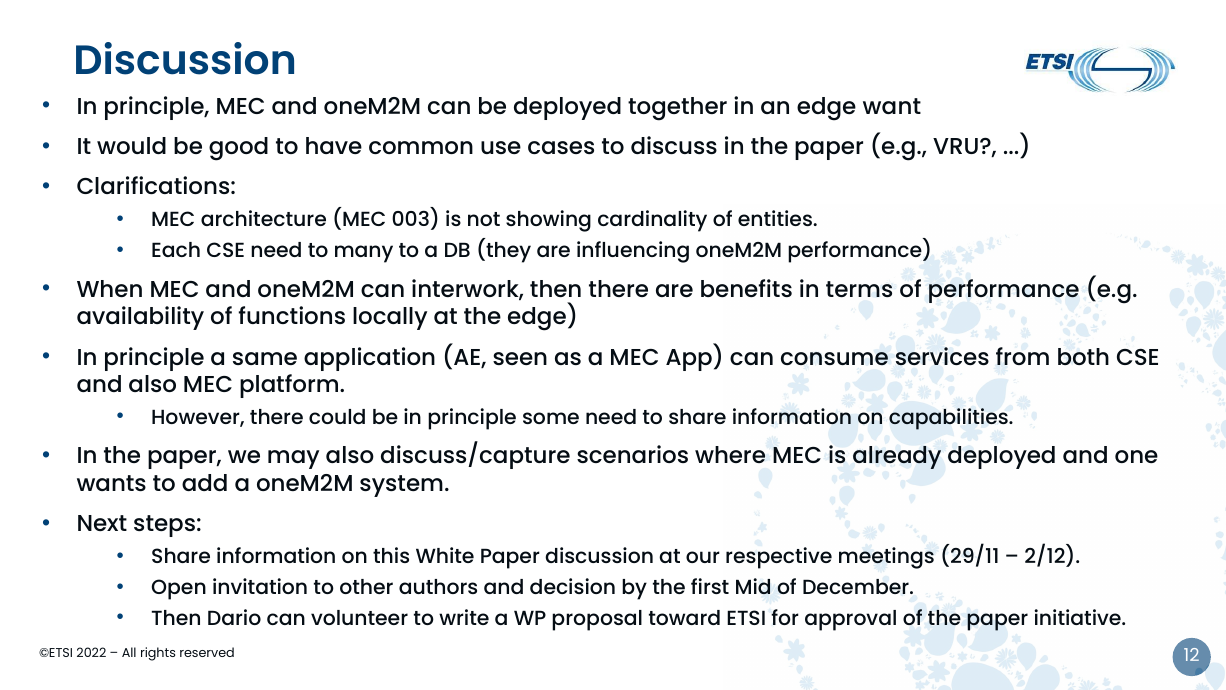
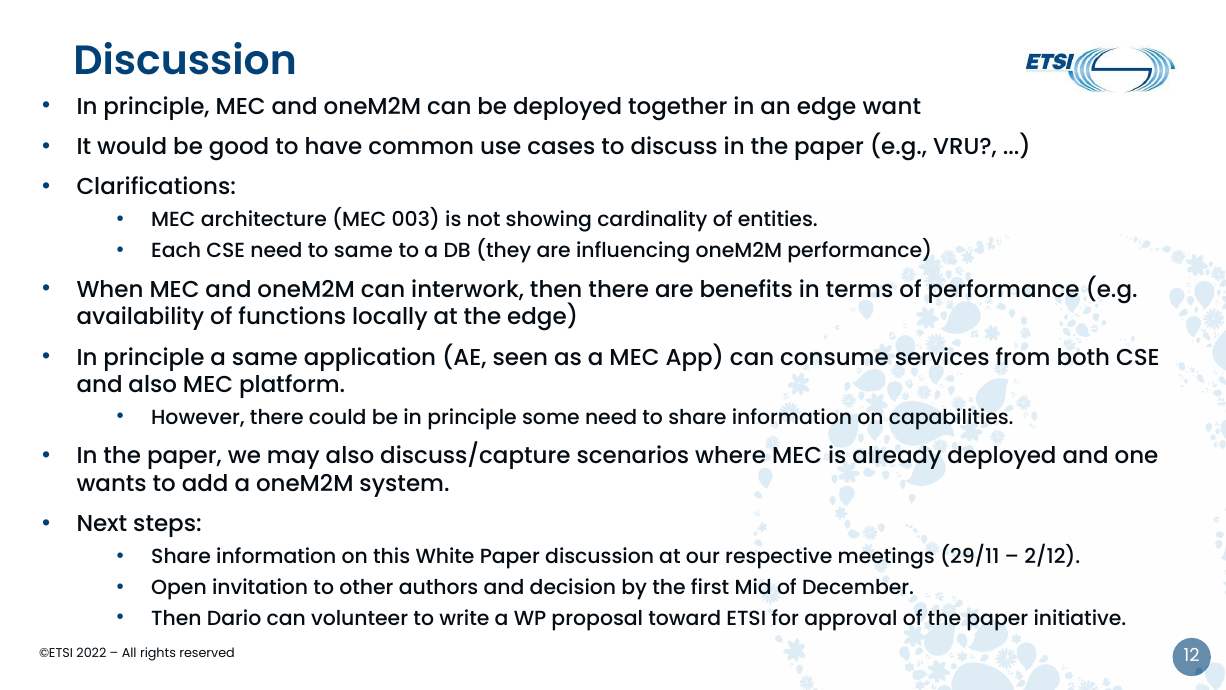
to many: many -> same (363, 250)
